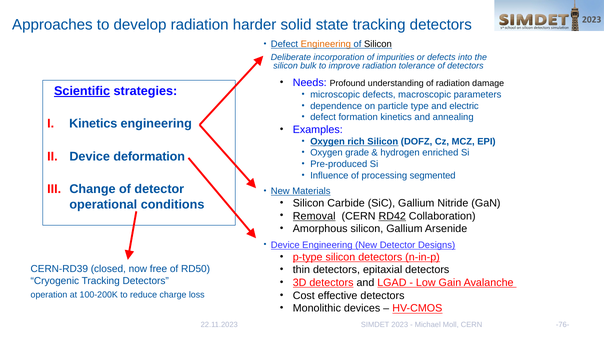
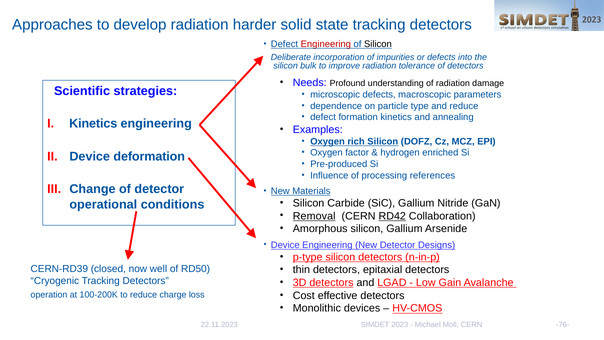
Engineering colour: orange -> red (326, 44)
Scientific underline: present -> none (82, 91)
and electric: electric -> reduce (464, 106)
grade: grade -> factor (357, 153)
segmented: segmented -> references (433, 175)
free: free -> well (158, 269)
